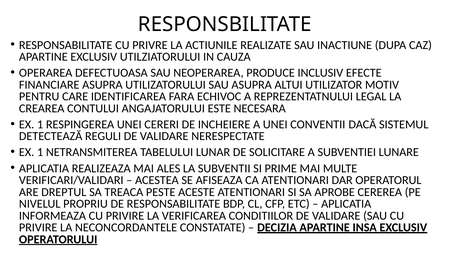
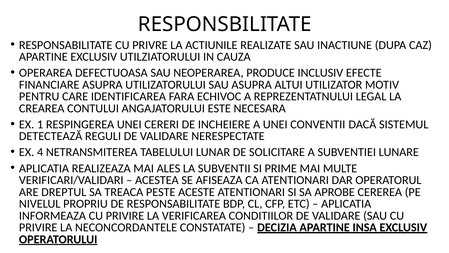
1: 1 -> 4 (40, 152)
